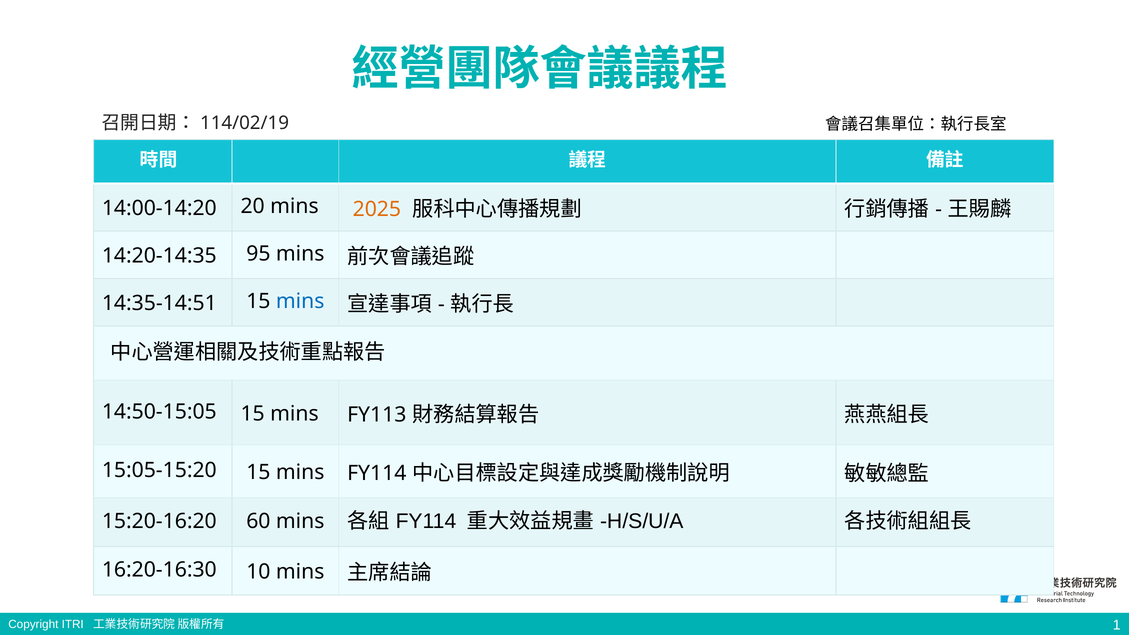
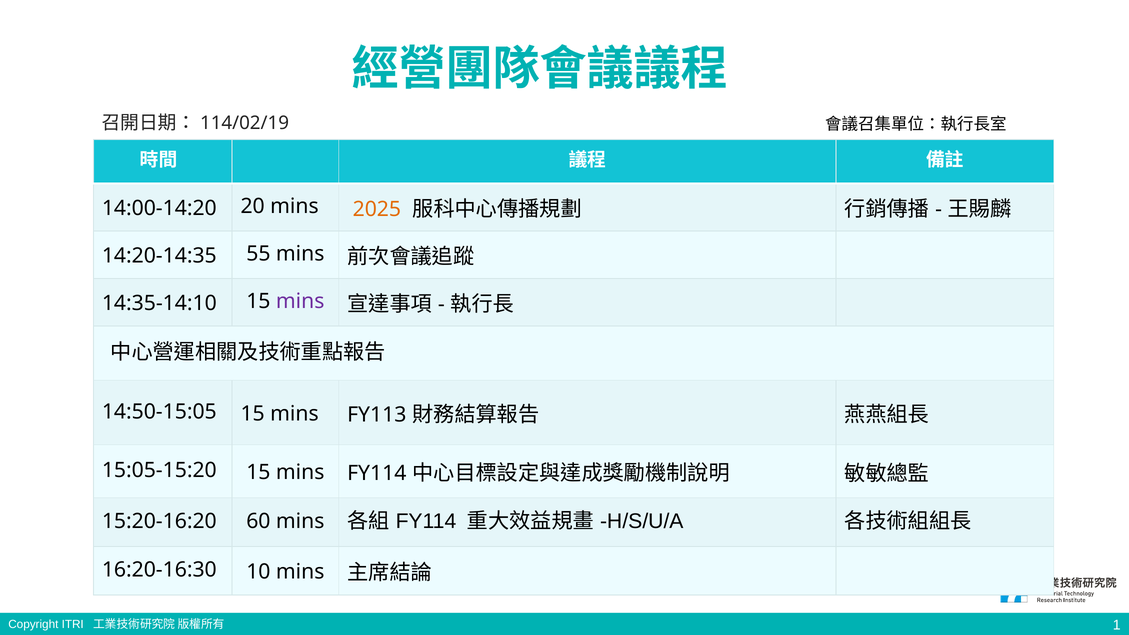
95: 95 -> 55 (258, 254)
14:35-14:51: 14:35-14:51 -> 14:35-14:10 (159, 303)
mins colour: blue -> purple (300, 301)
